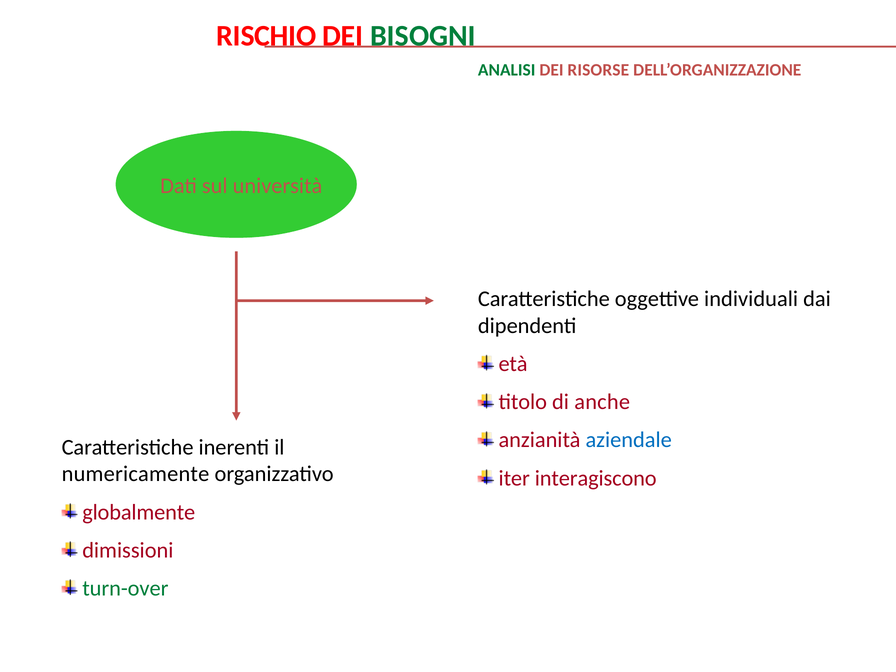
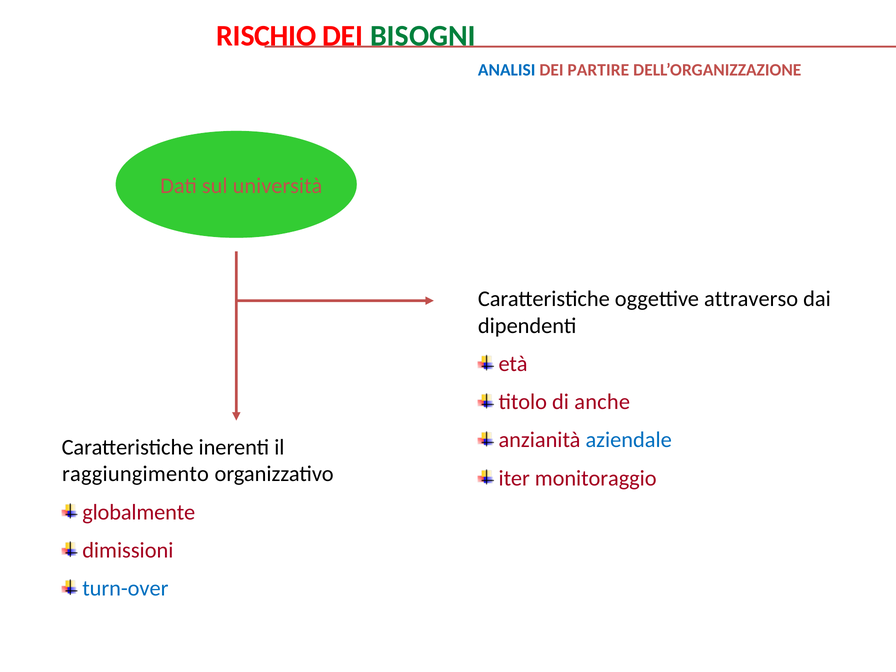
ANALISI colour: green -> blue (507, 70)
RISORSE: RISORSE -> PARTIRE (598, 70)
individuali: individuali -> attraverso (751, 299)
numericamente: numericamente -> raggiungimento (135, 474)
interagiscono: interagiscono -> monitoraggio (596, 478)
turn-over colour: green -> blue (125, 588)
